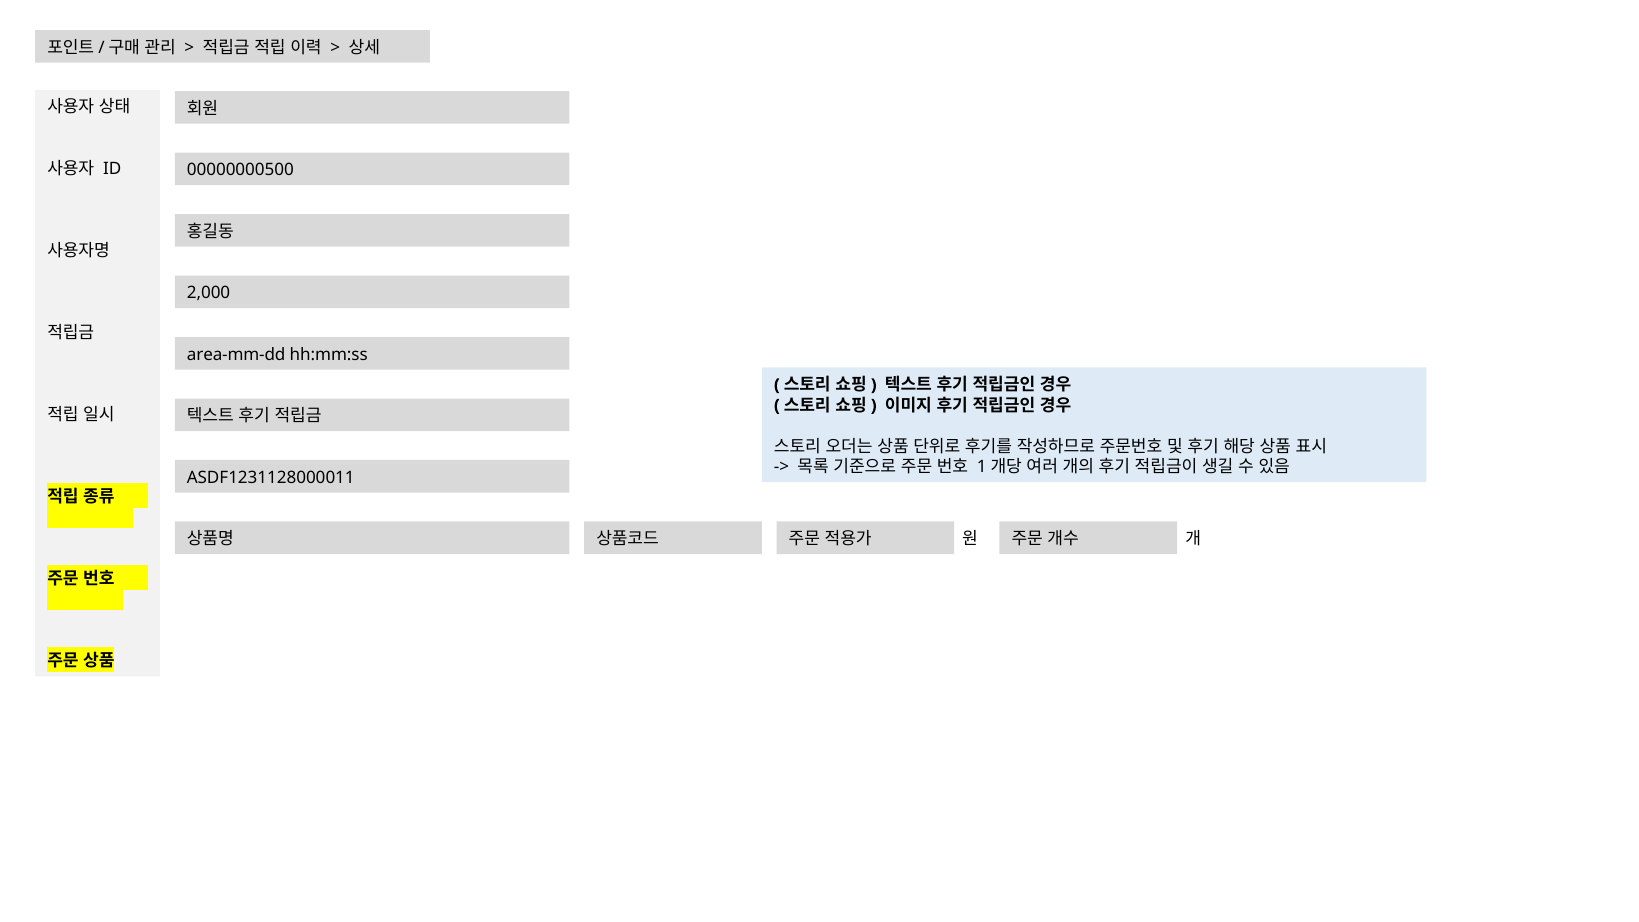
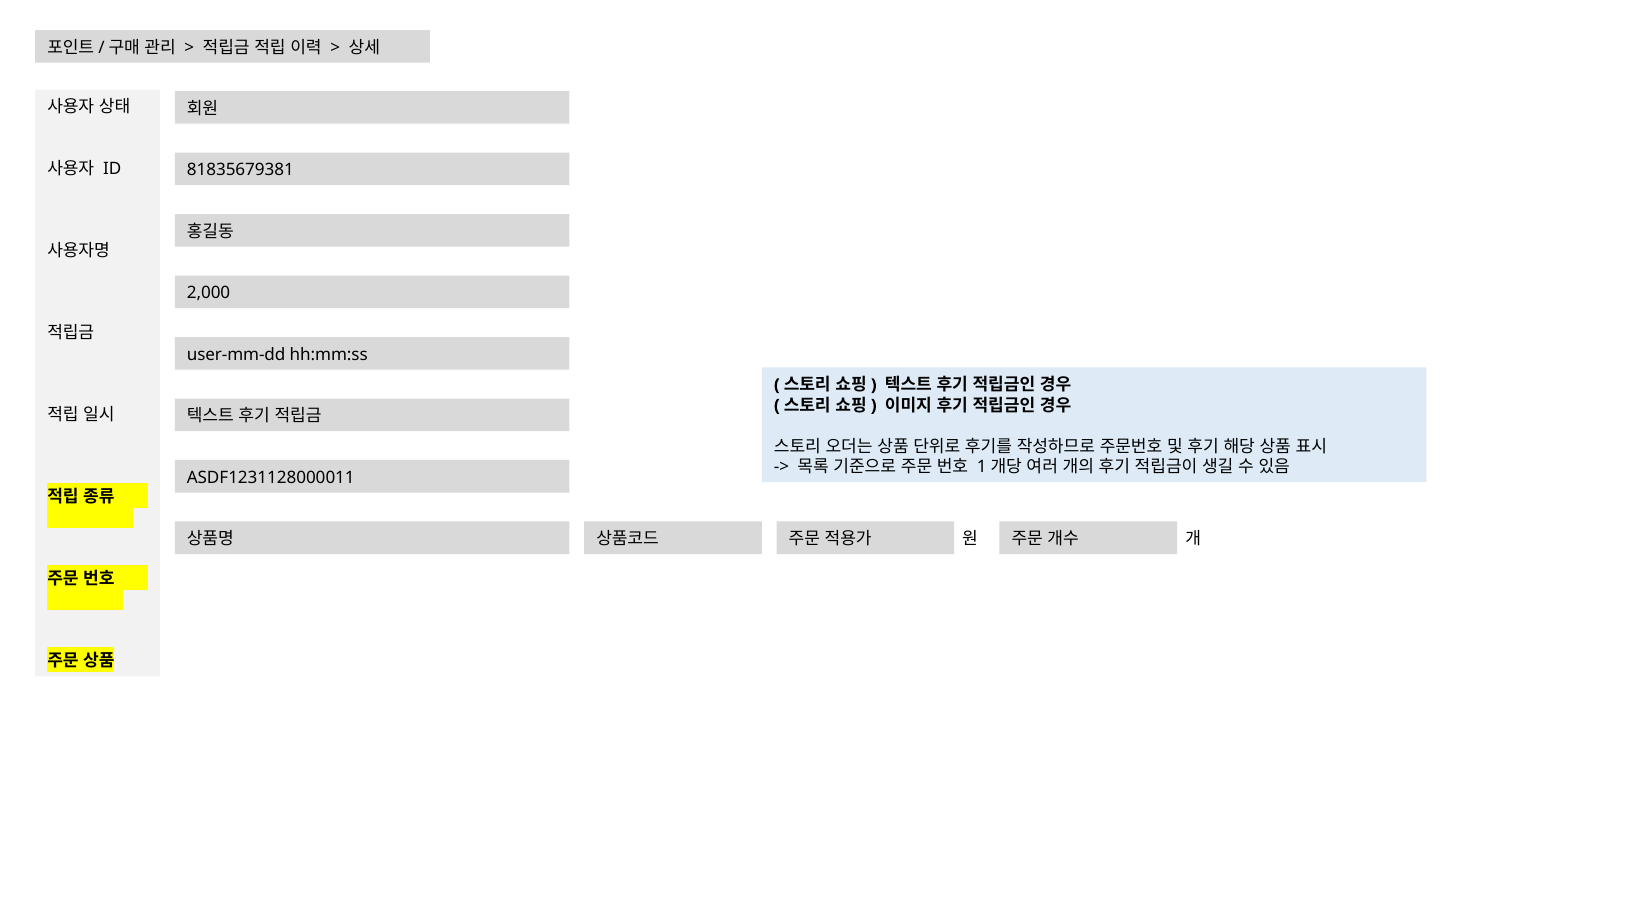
00000000500: 00000000500 -> 81835679381 (240, 170)
area-mm-dd: area-mm-dd -> user-mm-dd (236, 354)
